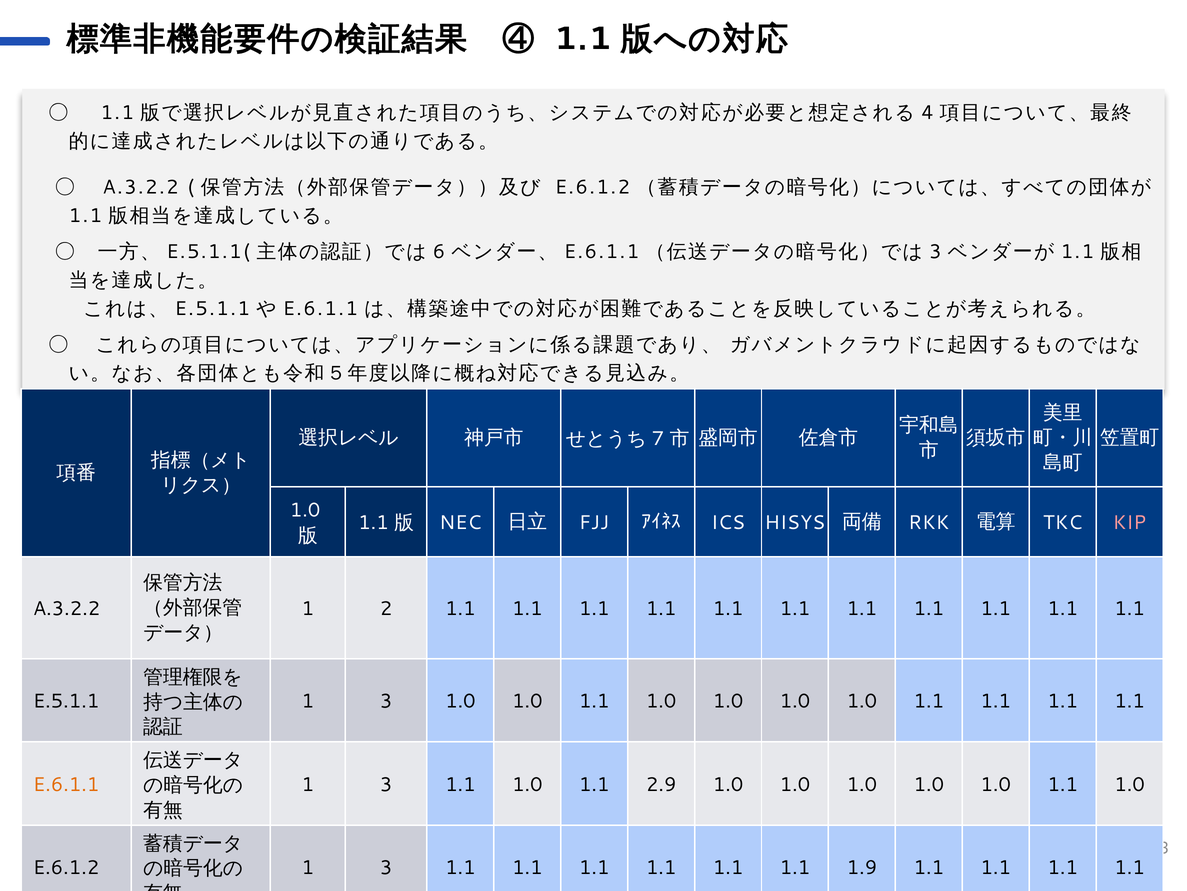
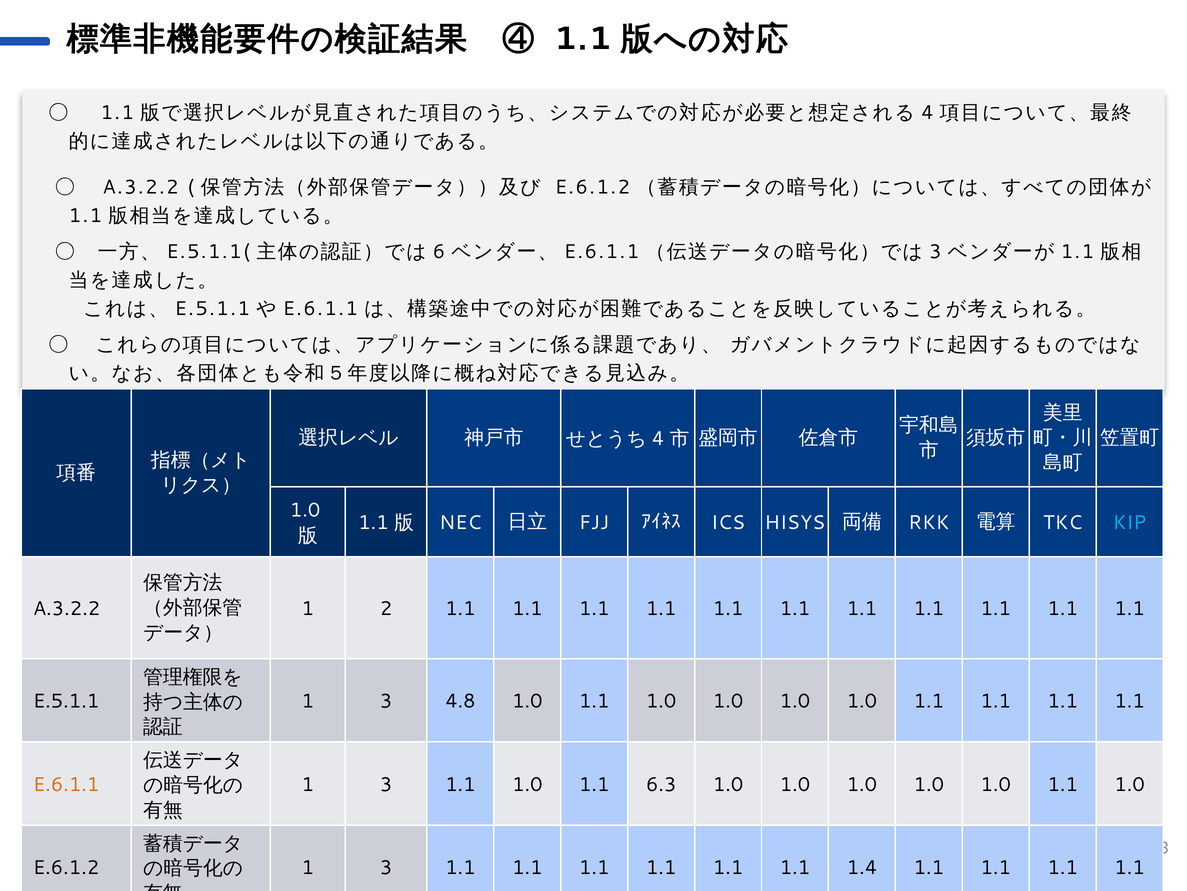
7: 7 -> 4 (658, 438)
KIP colour: pink -> light blue (1129, 522)
3 1.0: 1.0 -> 4.8 (460, 701)
2.9: 2.9 -> 6.3 (661, 784)
1.9: 1.9 -> 1.4 (862, 867)
